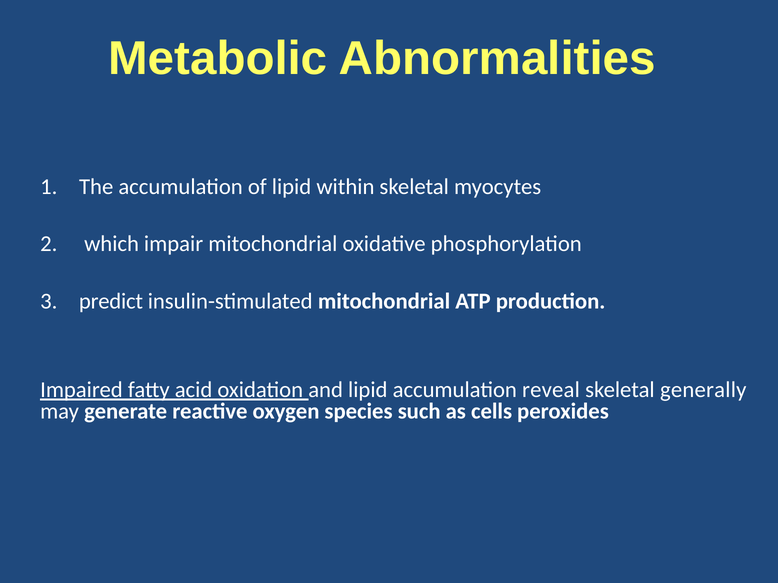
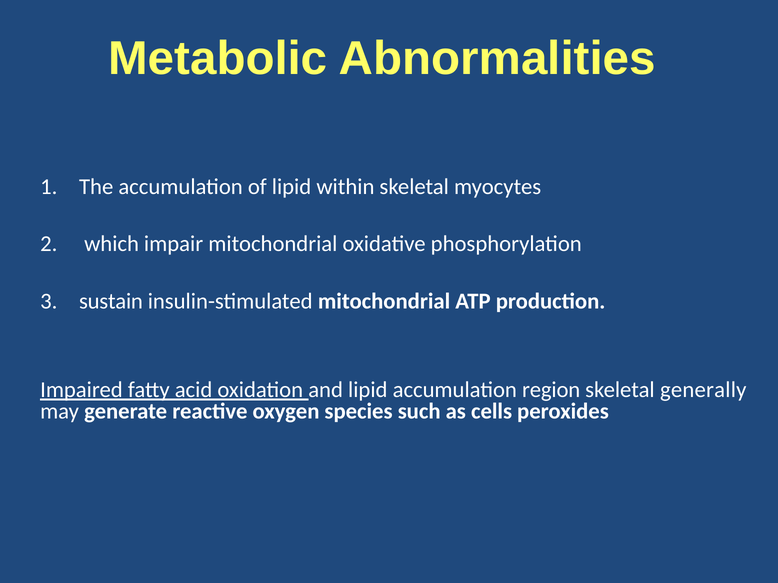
predict: predict -> sustain (111, 301)
reveal: reveal -> region (551, 390)
